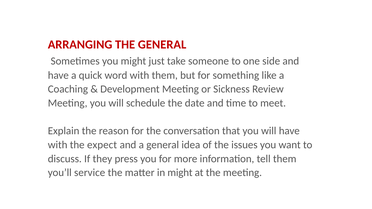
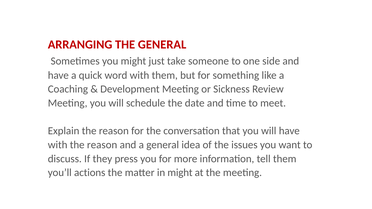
with the expect: expect -> reason (102, 145)
service: service -> actions (90, 173)
